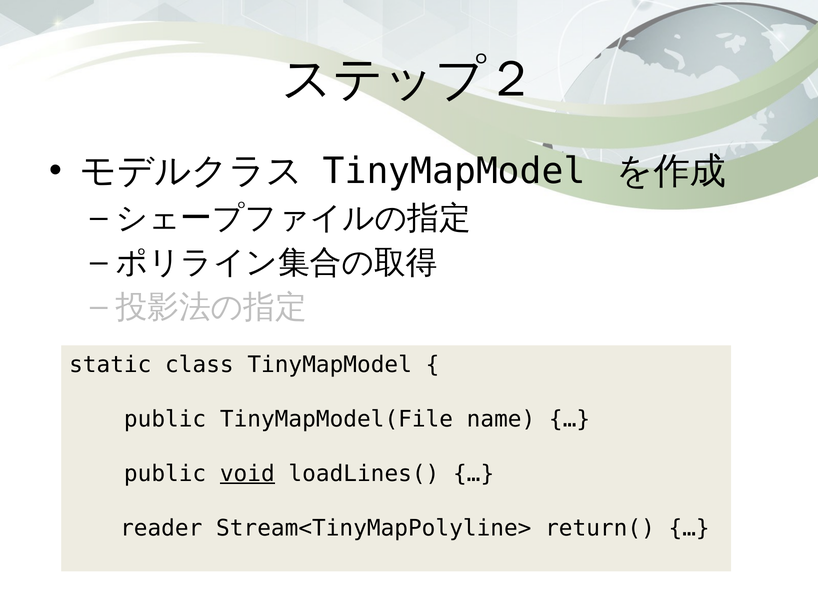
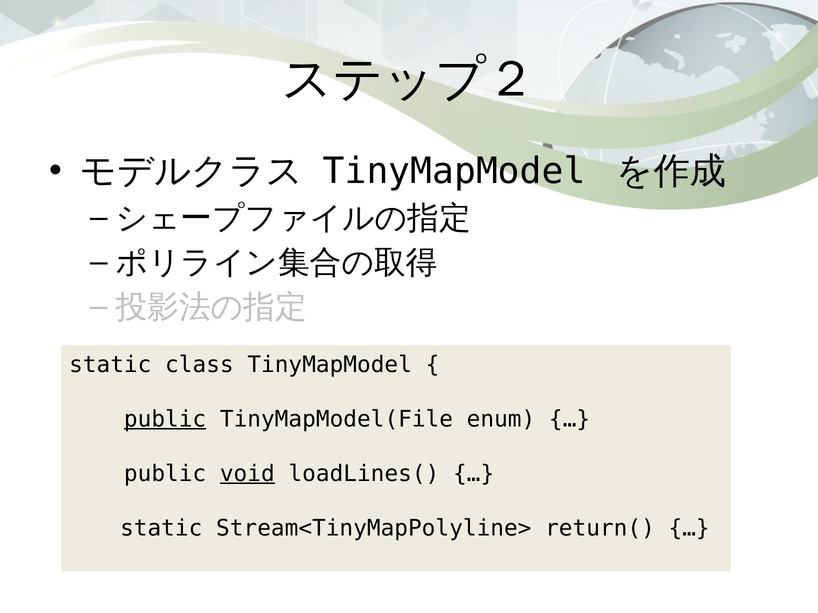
public underline: none -> present (165, 419)
name: name -> enum (501, 419)
reader: reader -> static (161, 528)
